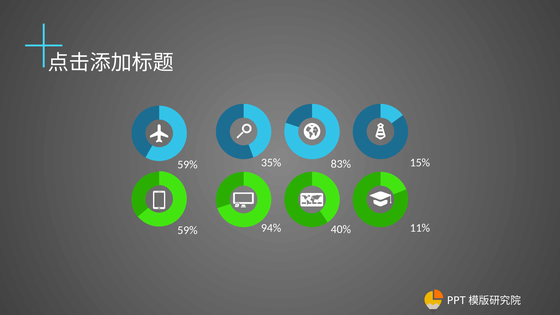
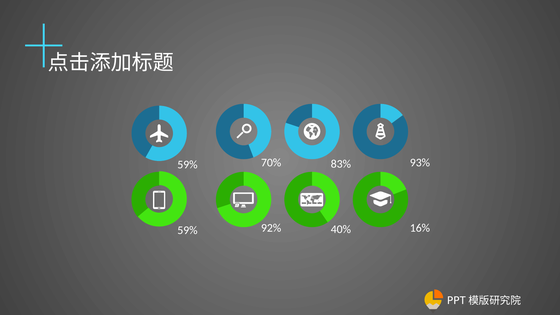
35%: 35% -> 70% (271, 163)
15%: 15% -> 93% (420, 163)
94%: 94% -> 92% (271, 228)
11%: 11% -> 16% (420, 228)
